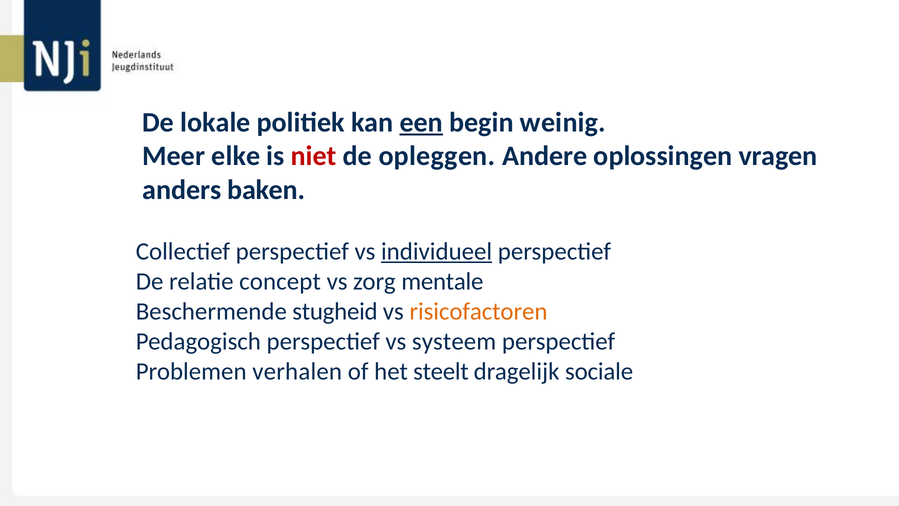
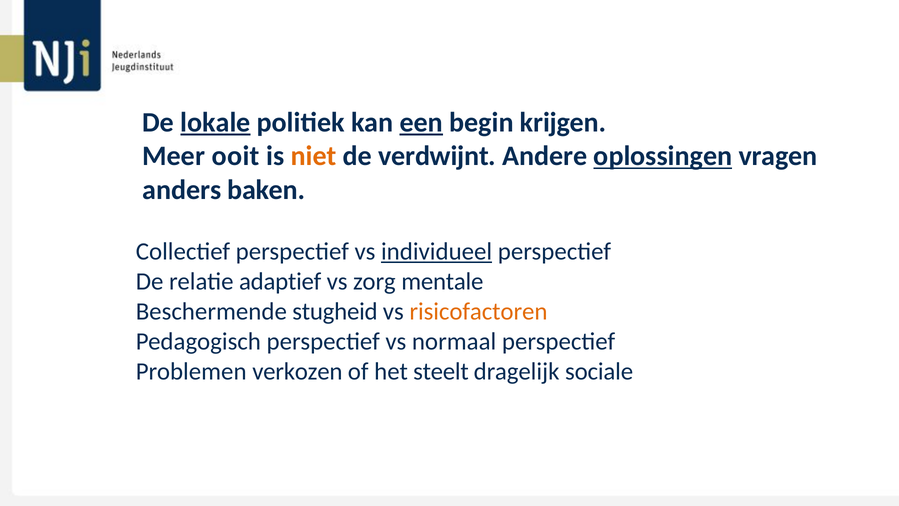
lokale underline: none -> present (215, 122)
weinig: weinig -> krijgen (563, 122)
elke: elke -> ooit (236, 156)
niet colour: red -> orange (314, 156)
opleggen: opleggen -> verdwijnt (437, 156)
oplossingen underline: none -> present (663, 156)
concept: concept -> adaptief (280, 281)
systeem: systeem -> normaal (454, 341)
verhalen: verhalen -> verkozen (297, 371)
